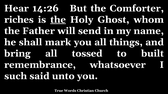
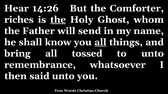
mark: mark -> know (58, 42)
all underline: none -> present (100, 42)
to built: built -> unto (152, 54)
such: such -> then (16, 76)
